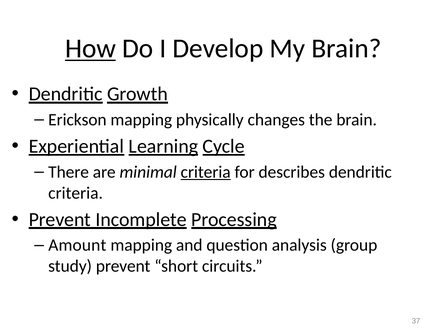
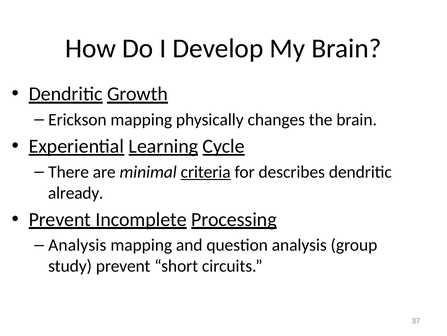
How underline: present -> none (90, 48)
criteria: criteria -> already (76, 192)
Amount: Amount -> Analysis (77, 245)
